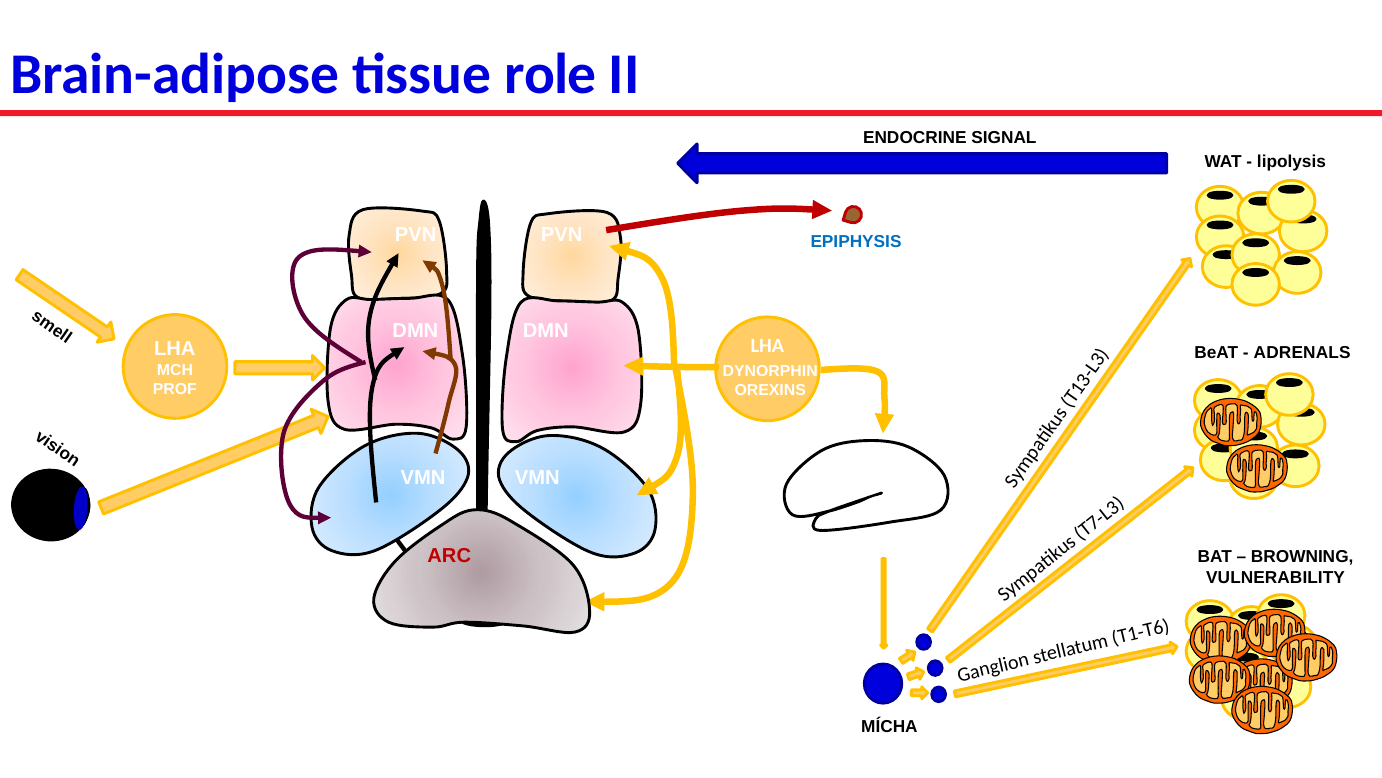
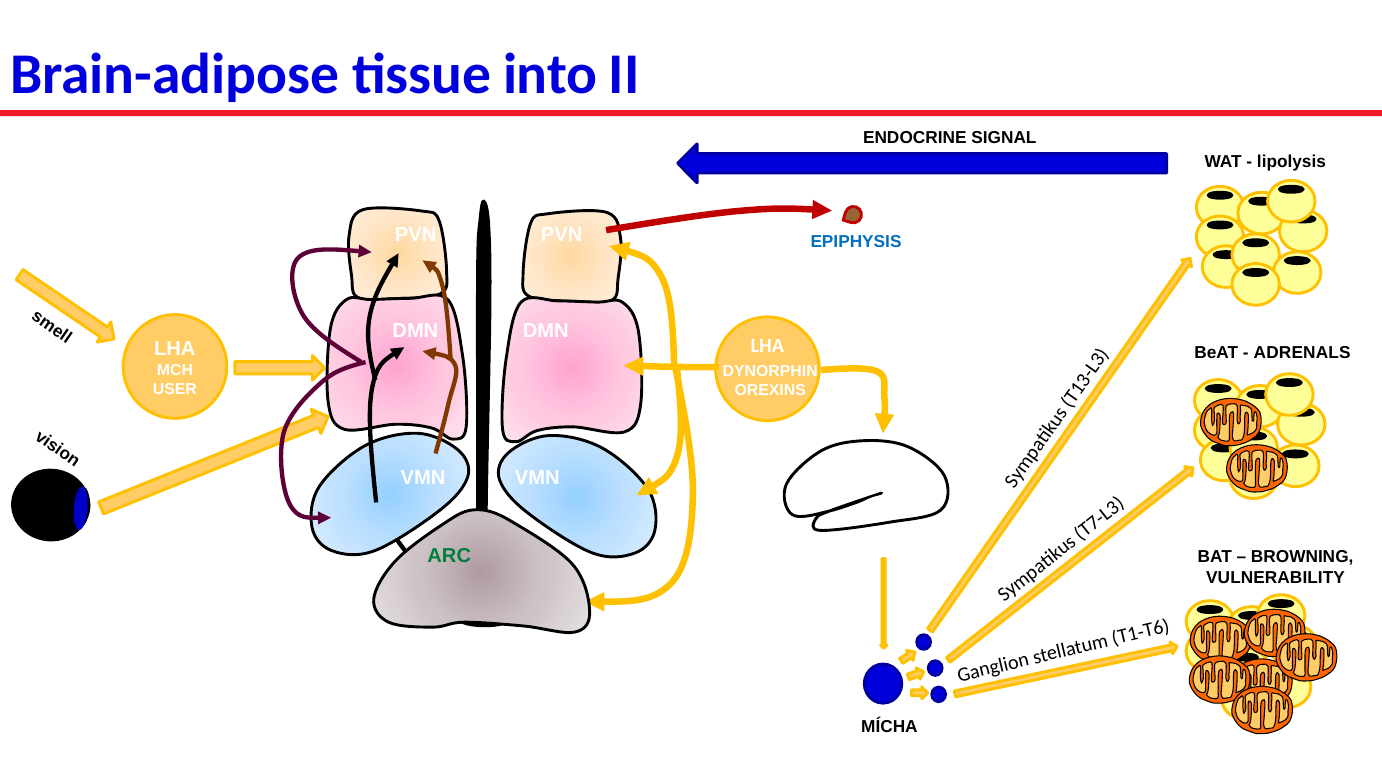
role: role -> into (550, 75)
PROF: PROF -> USER (175, 389)
ARC colour: red -> green (449, 555)
